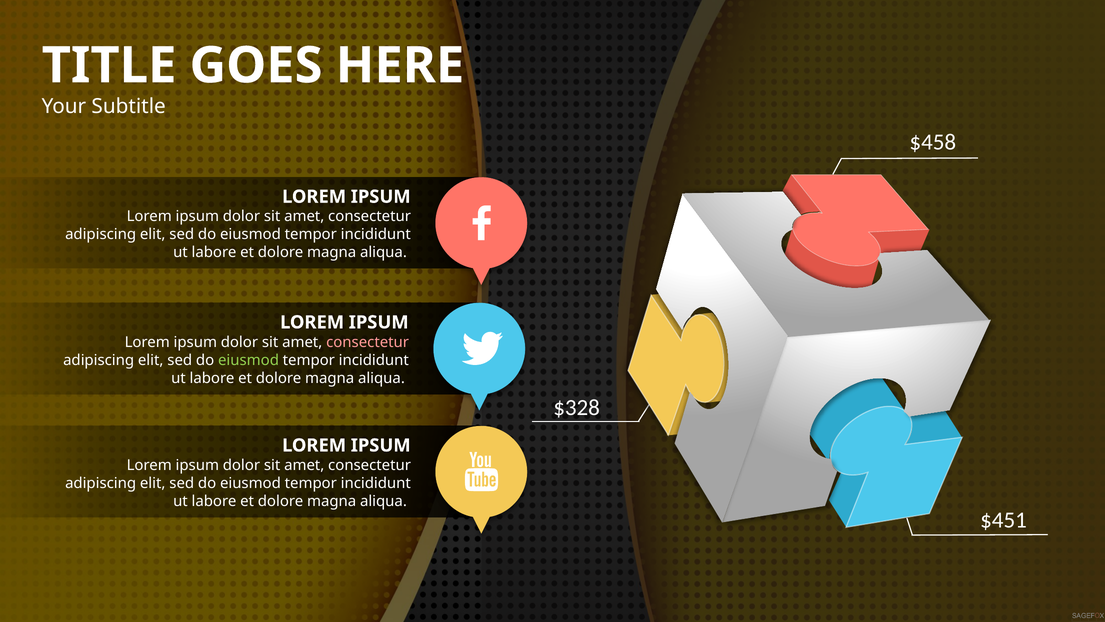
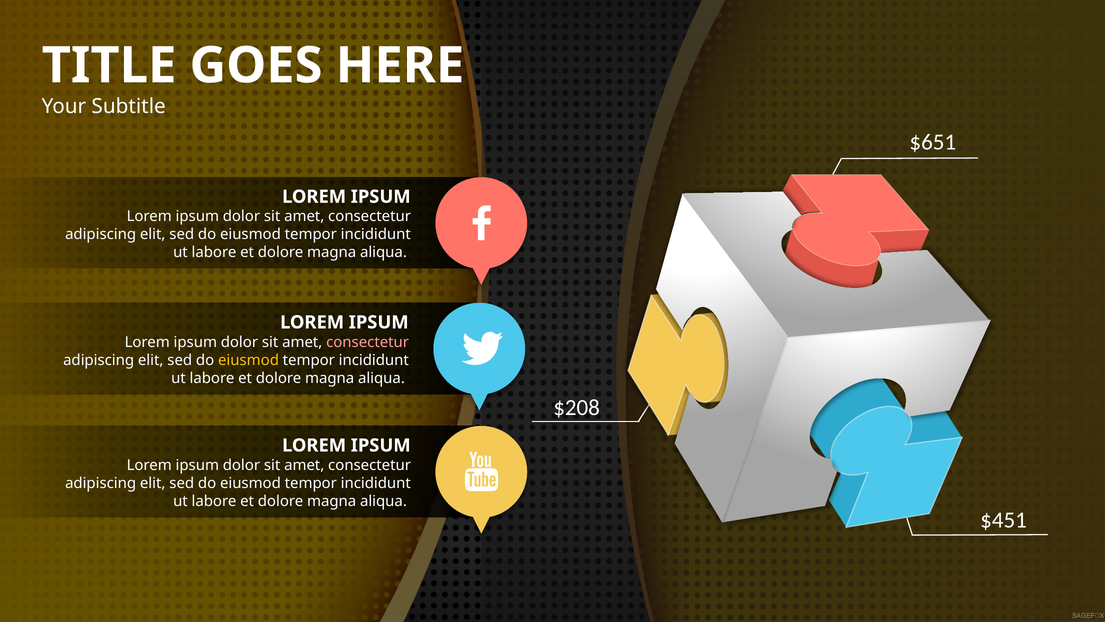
$458: $458 -> $651 (933, 142)
eiusmod colour: light green -> yellow (249, 360)
$328: $328 -> $208 (577, 407)
